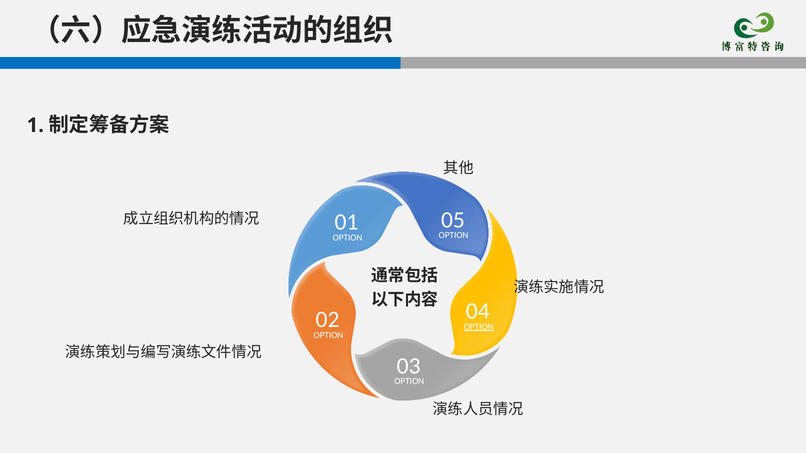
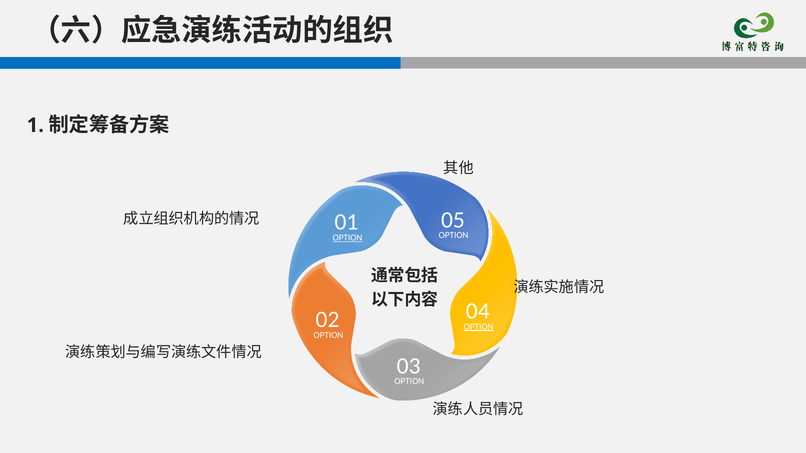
OPTION underline: none -> present (348, 238)
